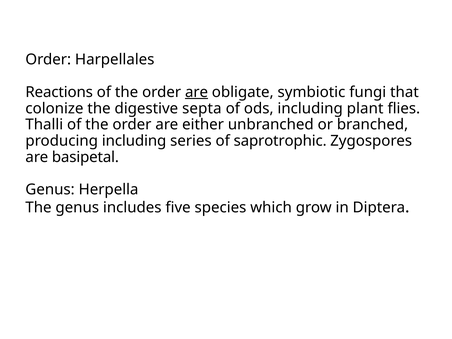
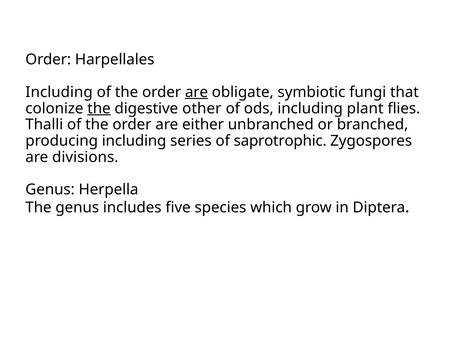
Reactions: Reactions -> Including (59, 92)
the underline: none -> present (99, 108)
septa: septa -> other (202, 108)
basipetal: basipetal -> divisions (85, 157)
